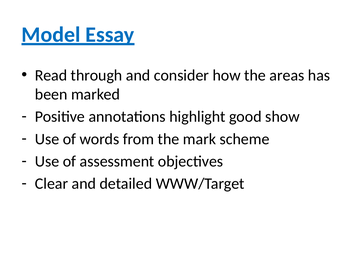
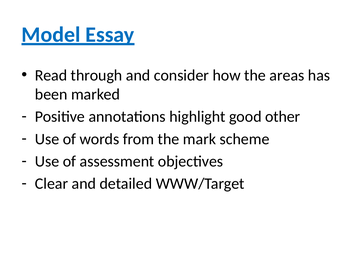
show: show -> other (283, 116)
